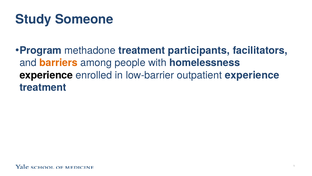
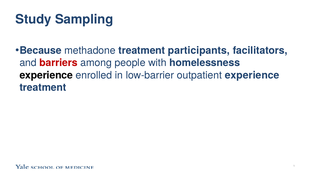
Someone: Someone -> Sampling (84, 19)
Program: Program -> Because (41, 50)
barriers colour: orange -> red (59, 63)
